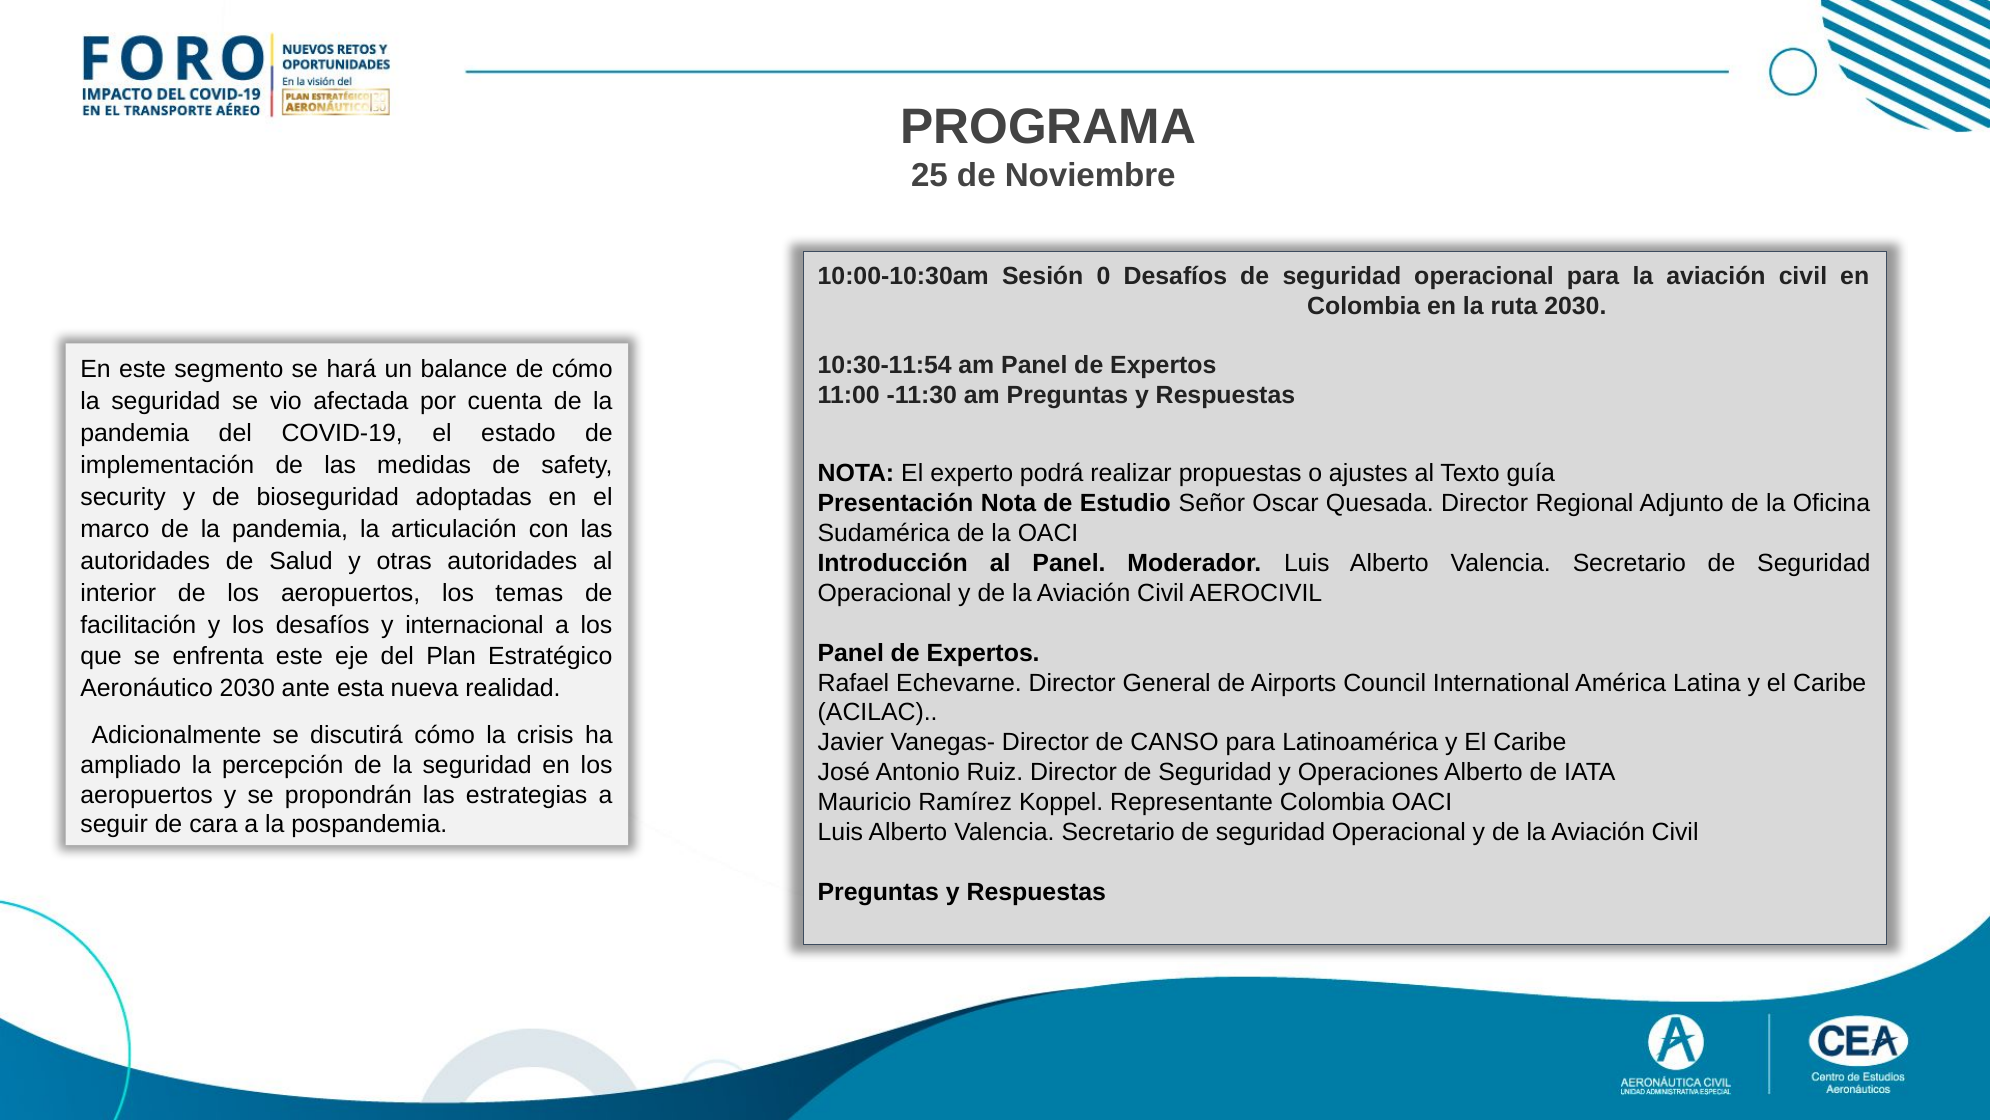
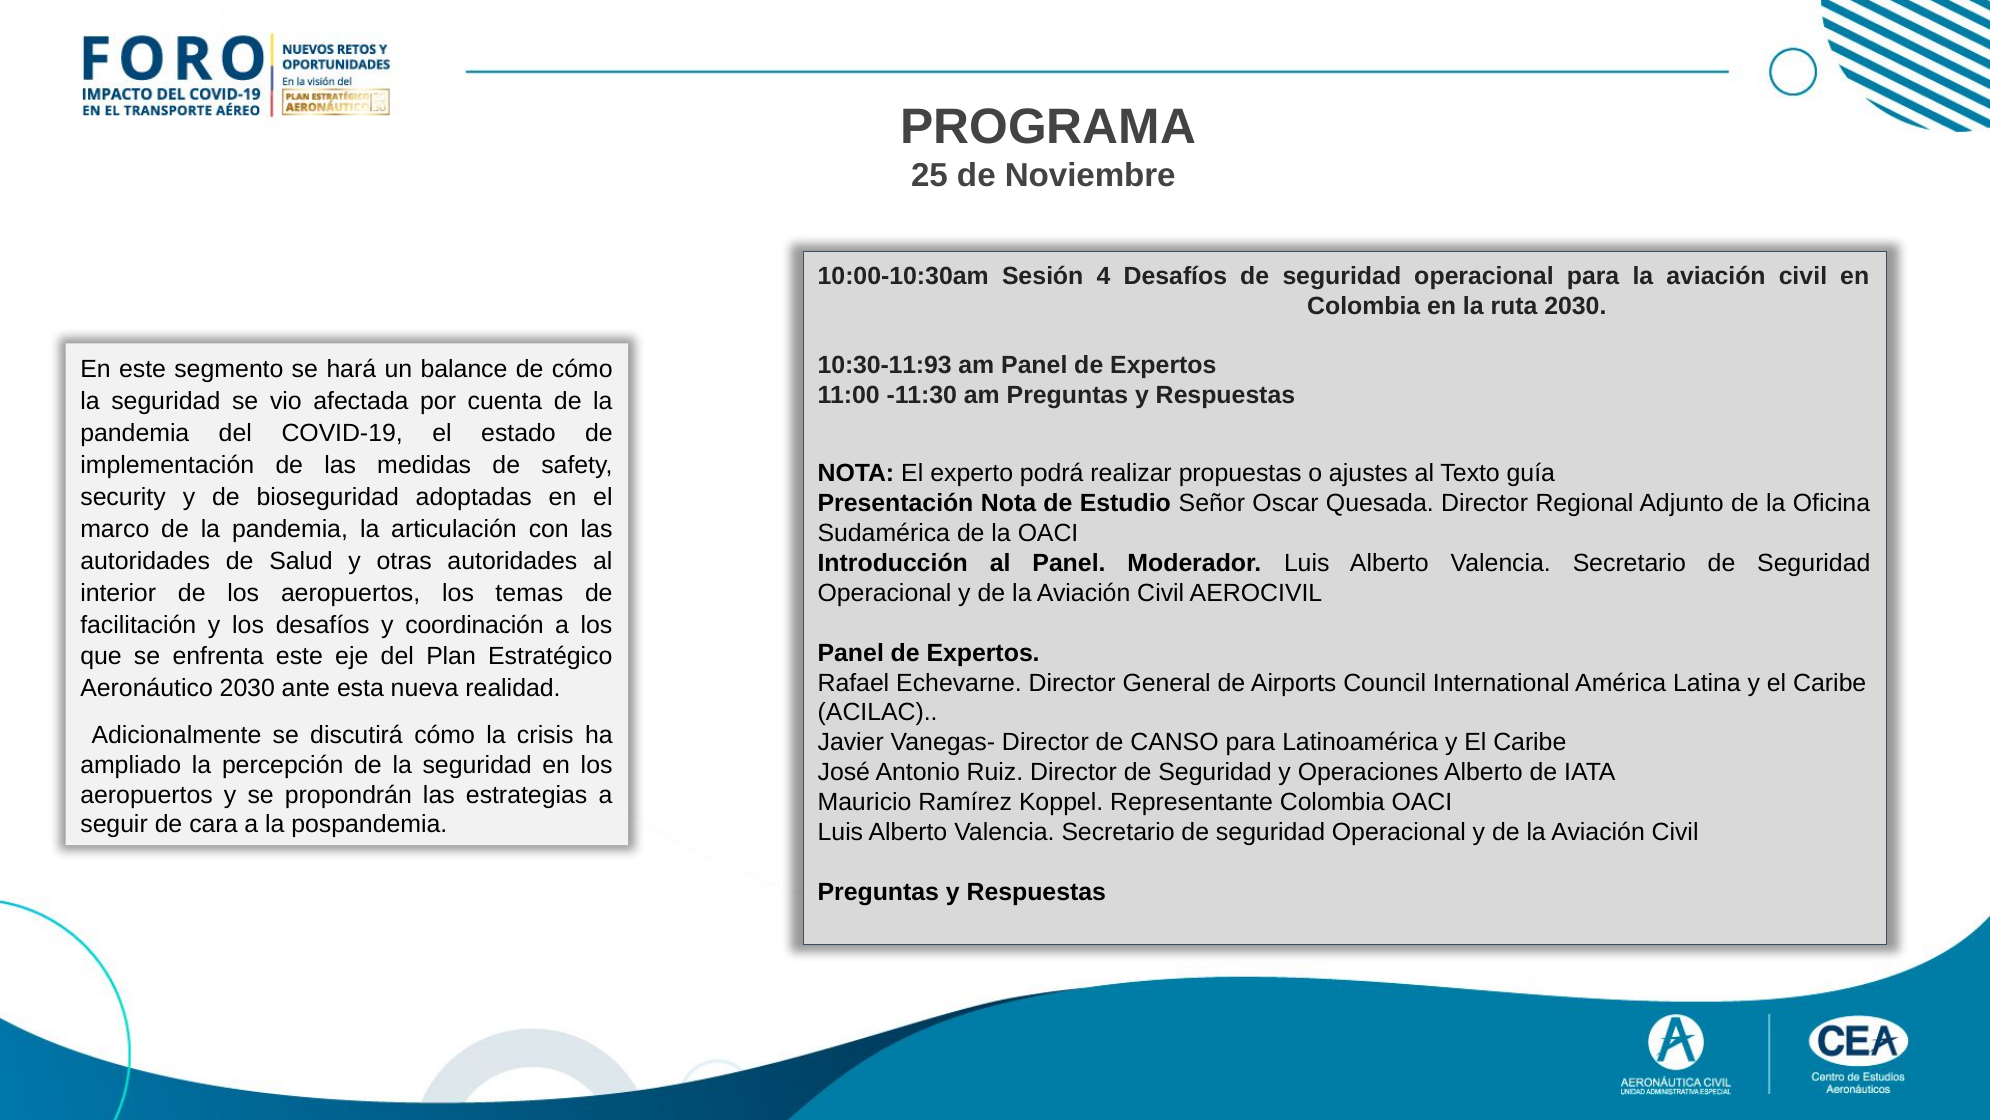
0: 0 -> 4 (1103, 276)
10:30-11:54: 10:30-11:54 -> 10:30-11:93 (885, 365)
internacional: internacional -> coordinación (474, 624)
